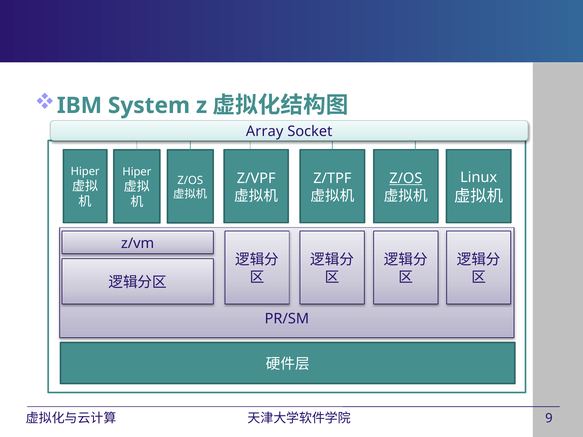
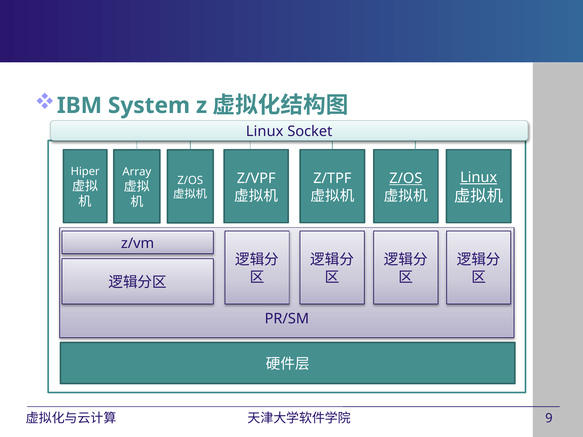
Array: Array -> Linux (265, 132)
Hiper: Hiper -> Array (137, 172)
Linux underline: none -> present (479, 178)
